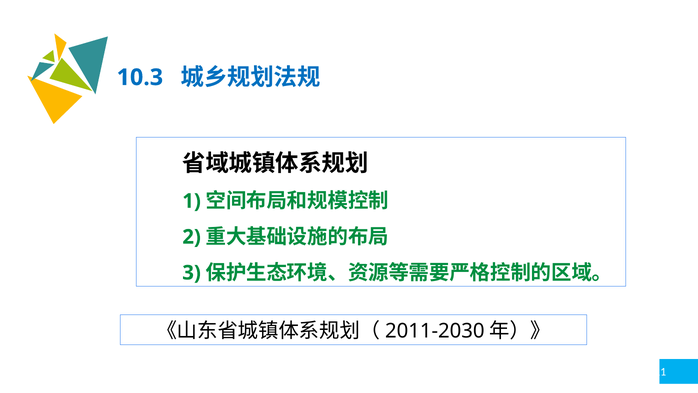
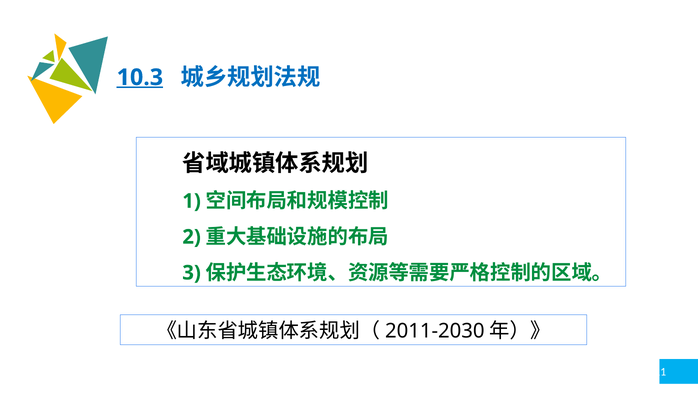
10.3 underline: none -> present (140, 77)
